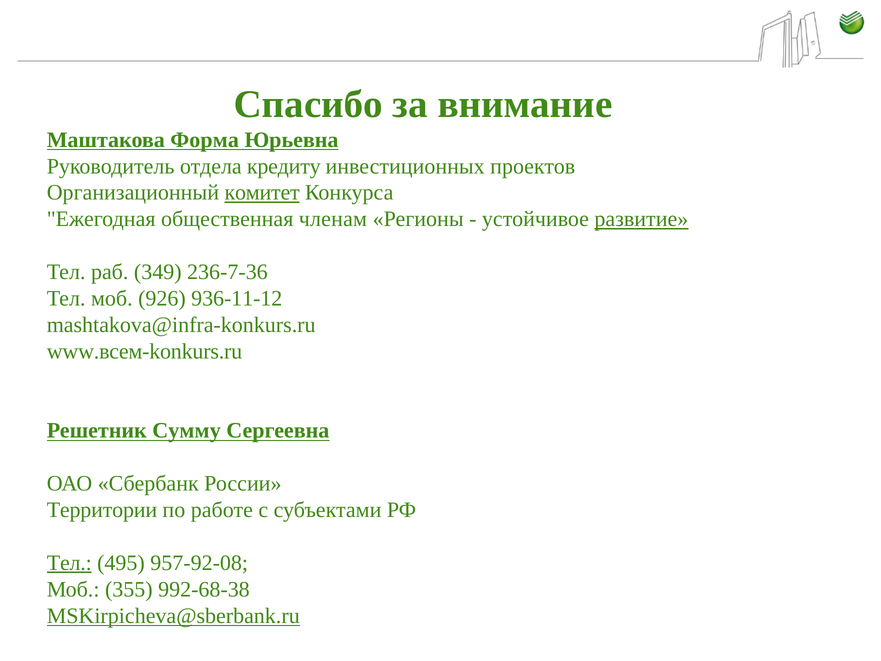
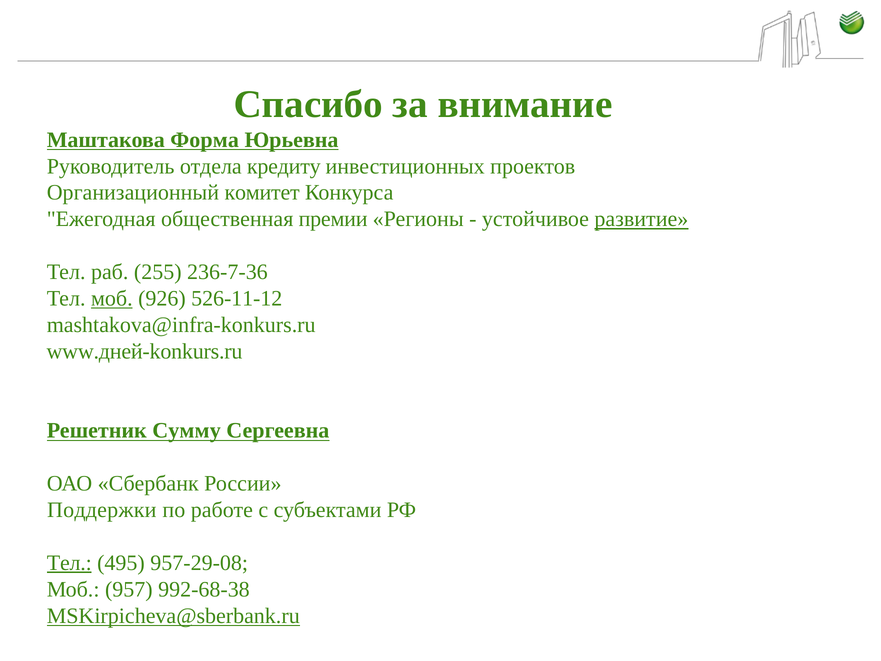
комитет underline: present -> none (262, 193)
членам: членам -> премии (333, 219)
349: 349 -> 255 (158, 272)
моб underline: none -> present (112, 298)
936-11-12: 936-11-12 -> 526-11-12 (237, 298)
www.всем-konkurs.ru: www.всем-konkurs.ru -> www.дней-konkurs.ru (144, 351)
Территории: Территории -> Поддержки (102, 510)
957-92-08: 957-92-08 -> 957-29-08 (199, 563)
355: 355 -> 957 (129, 589)
